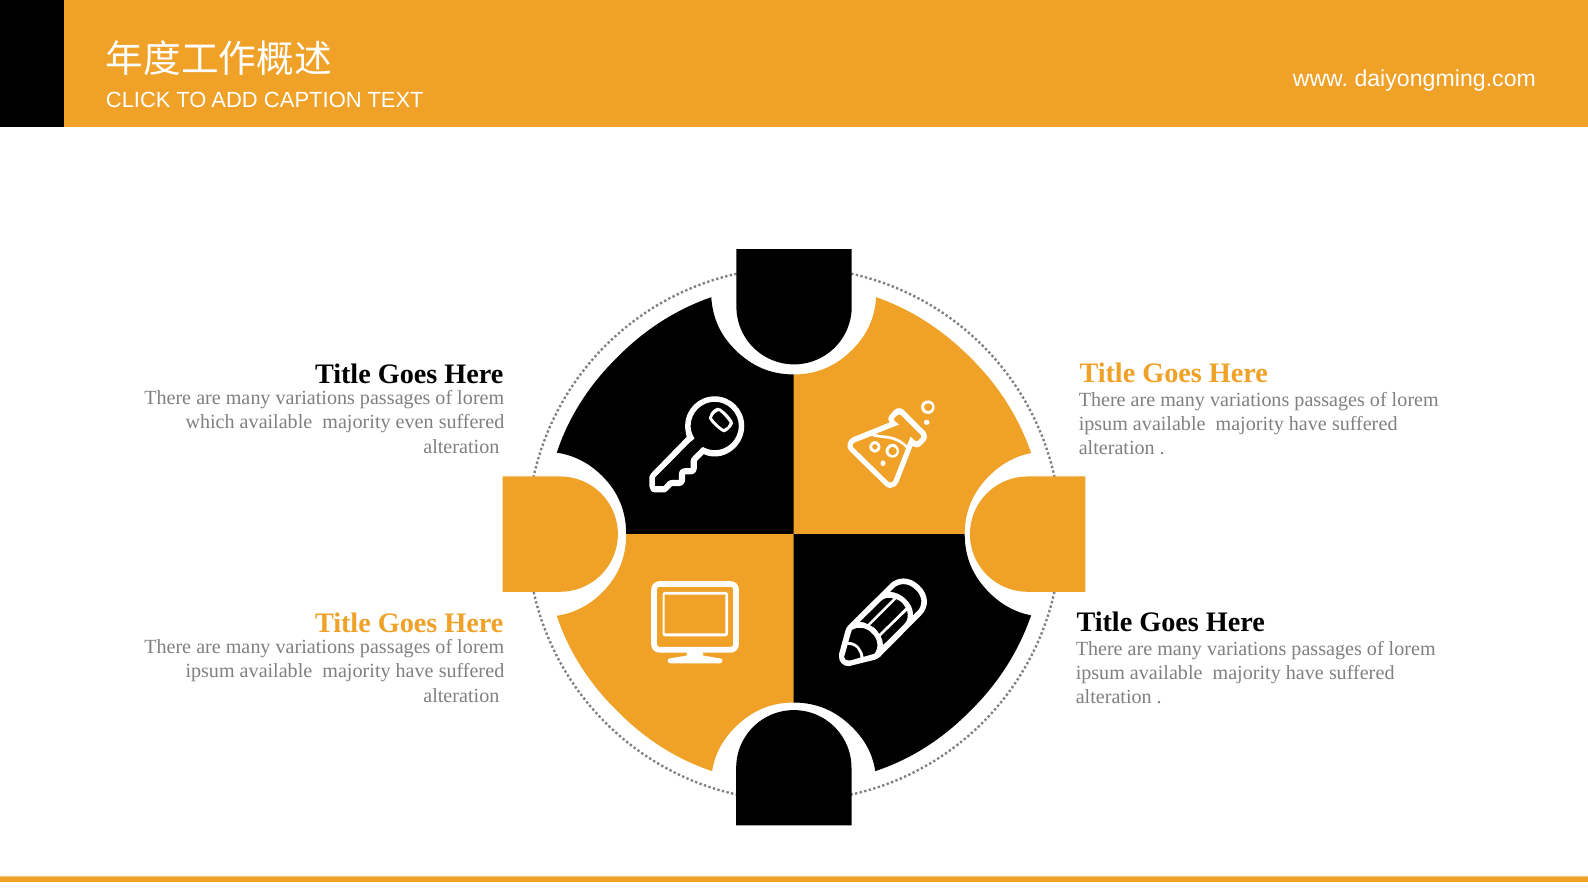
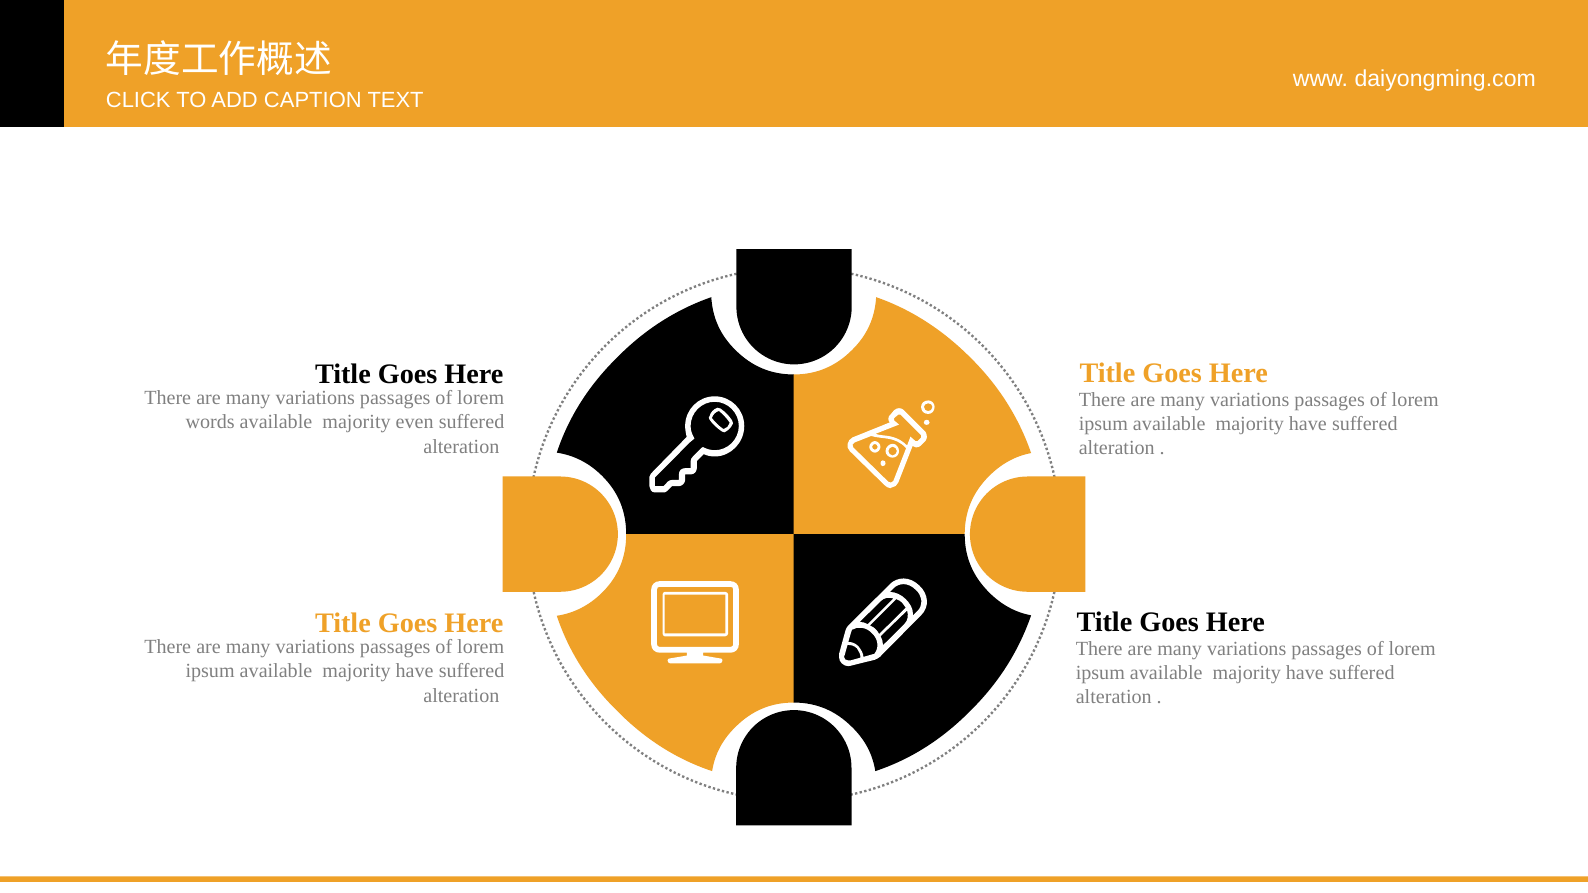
which: which -> words (210, 422)
